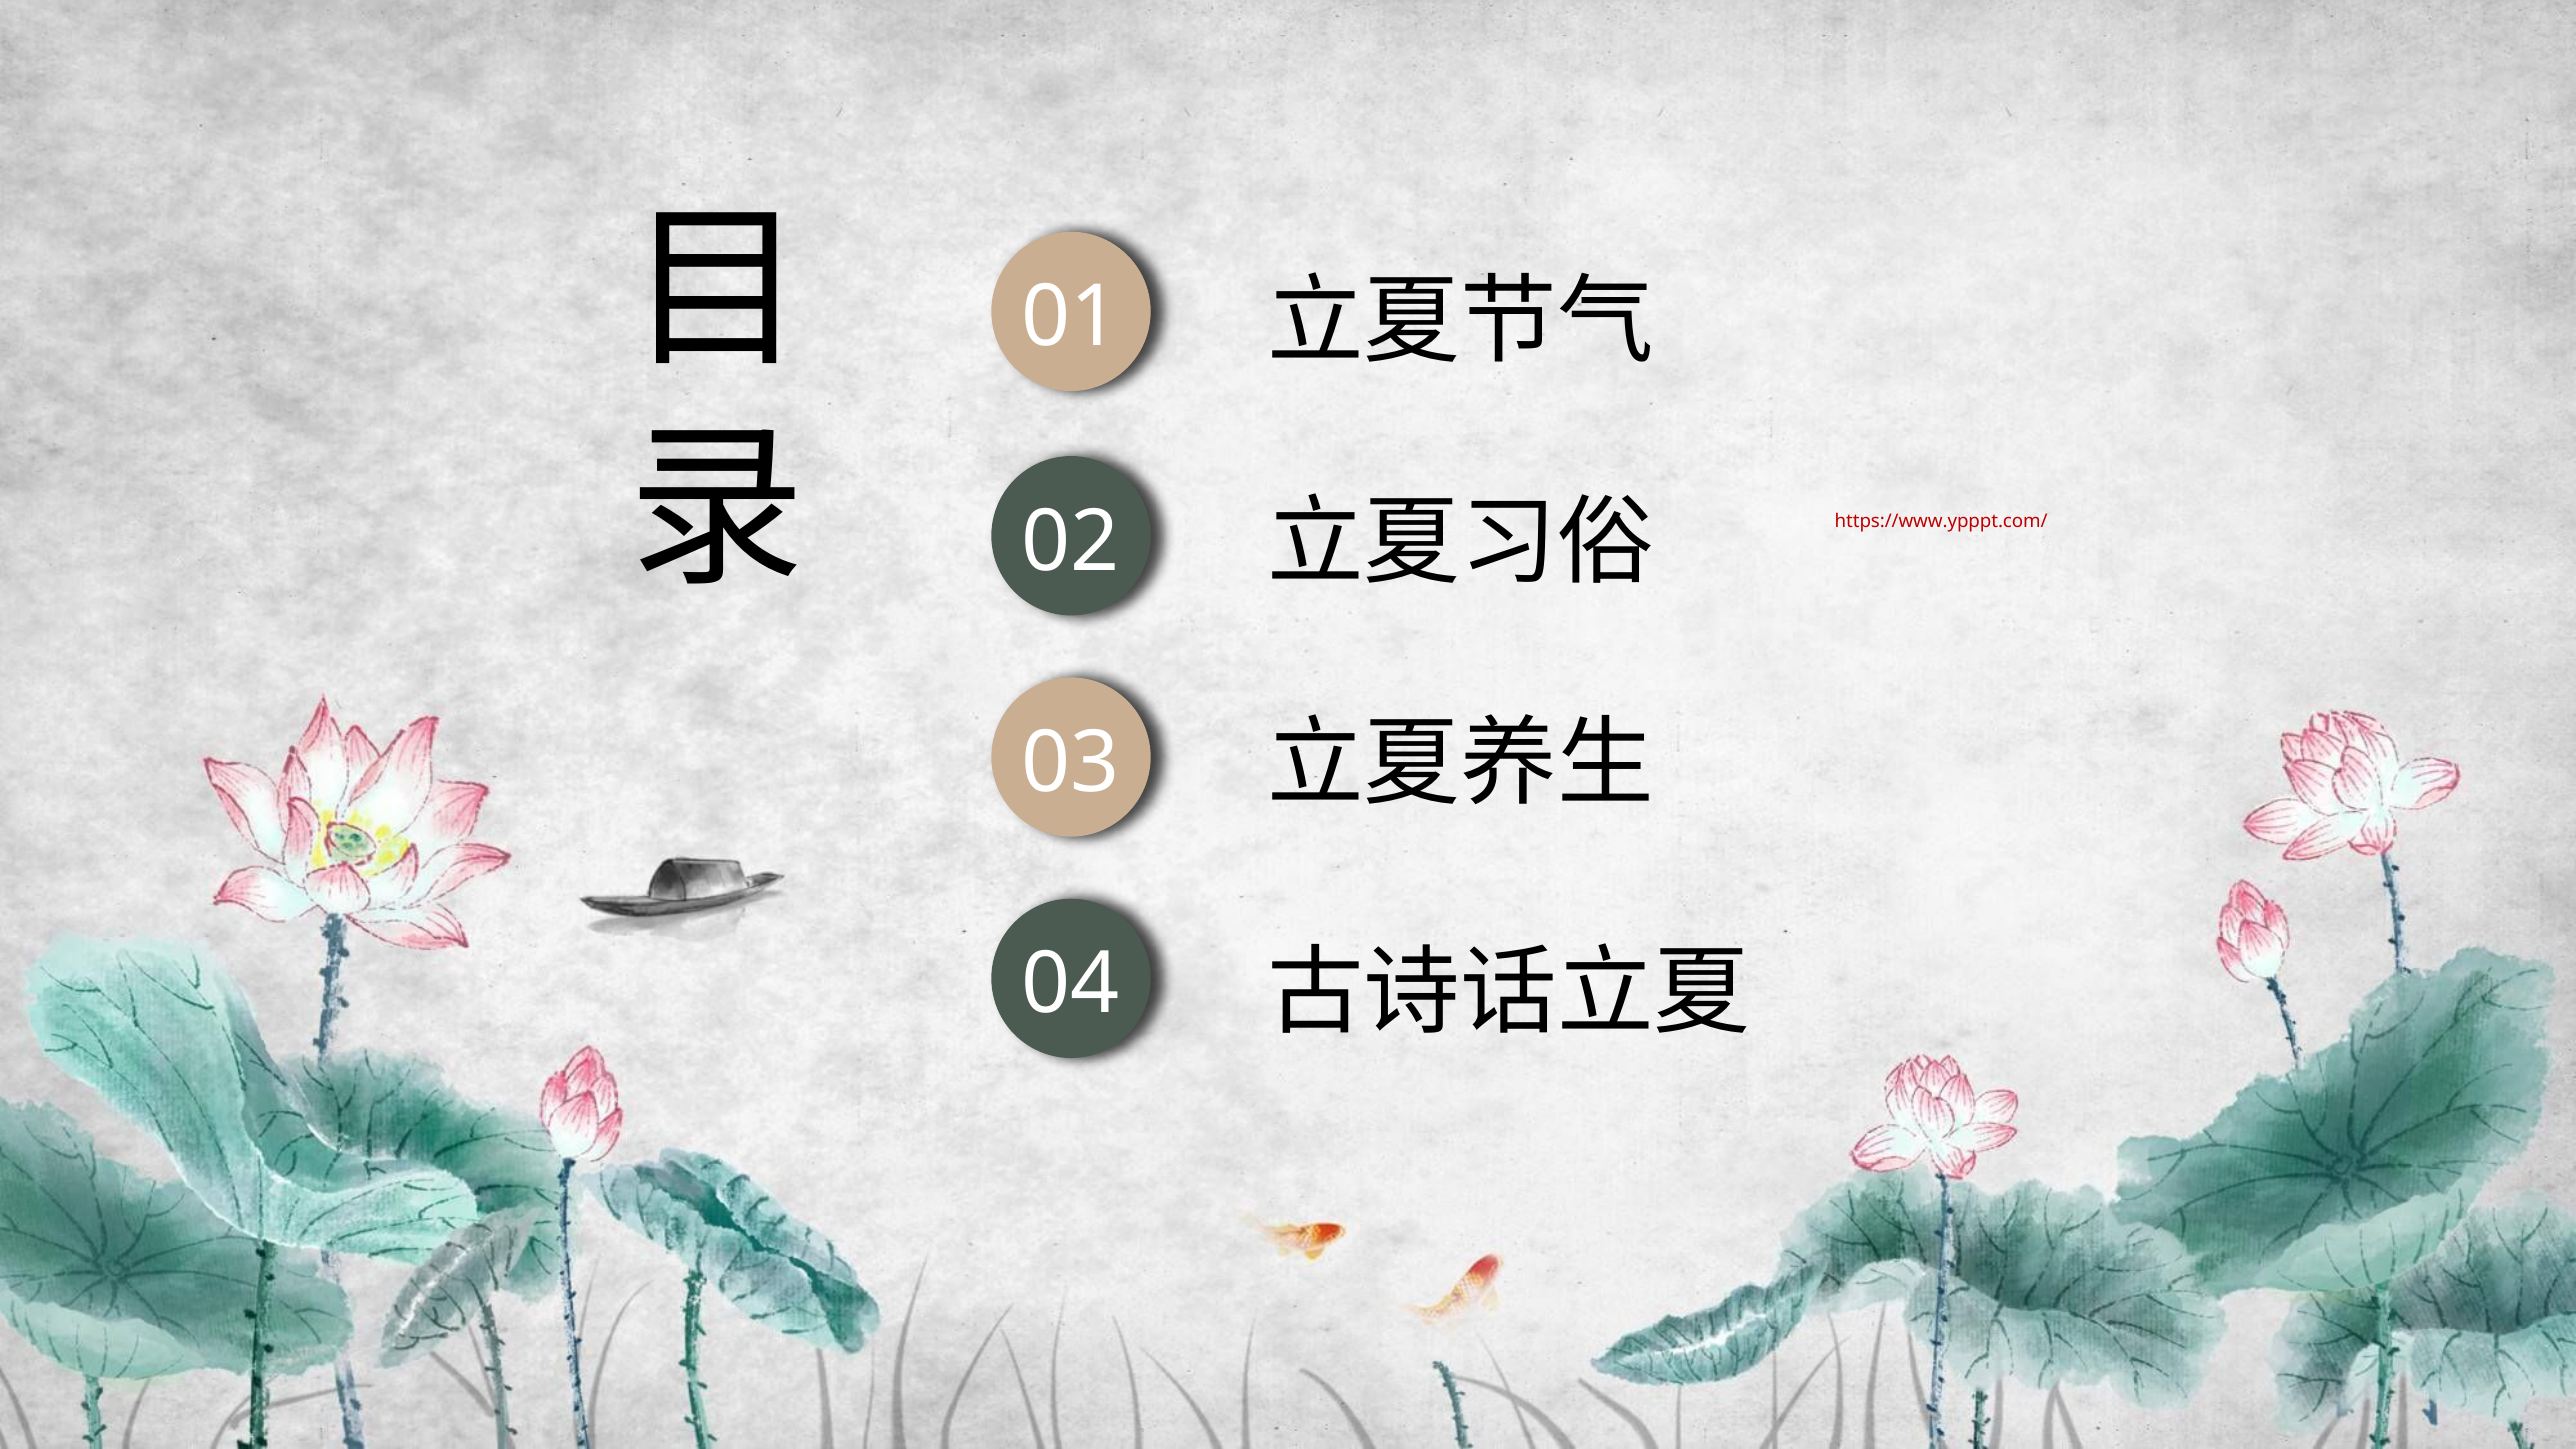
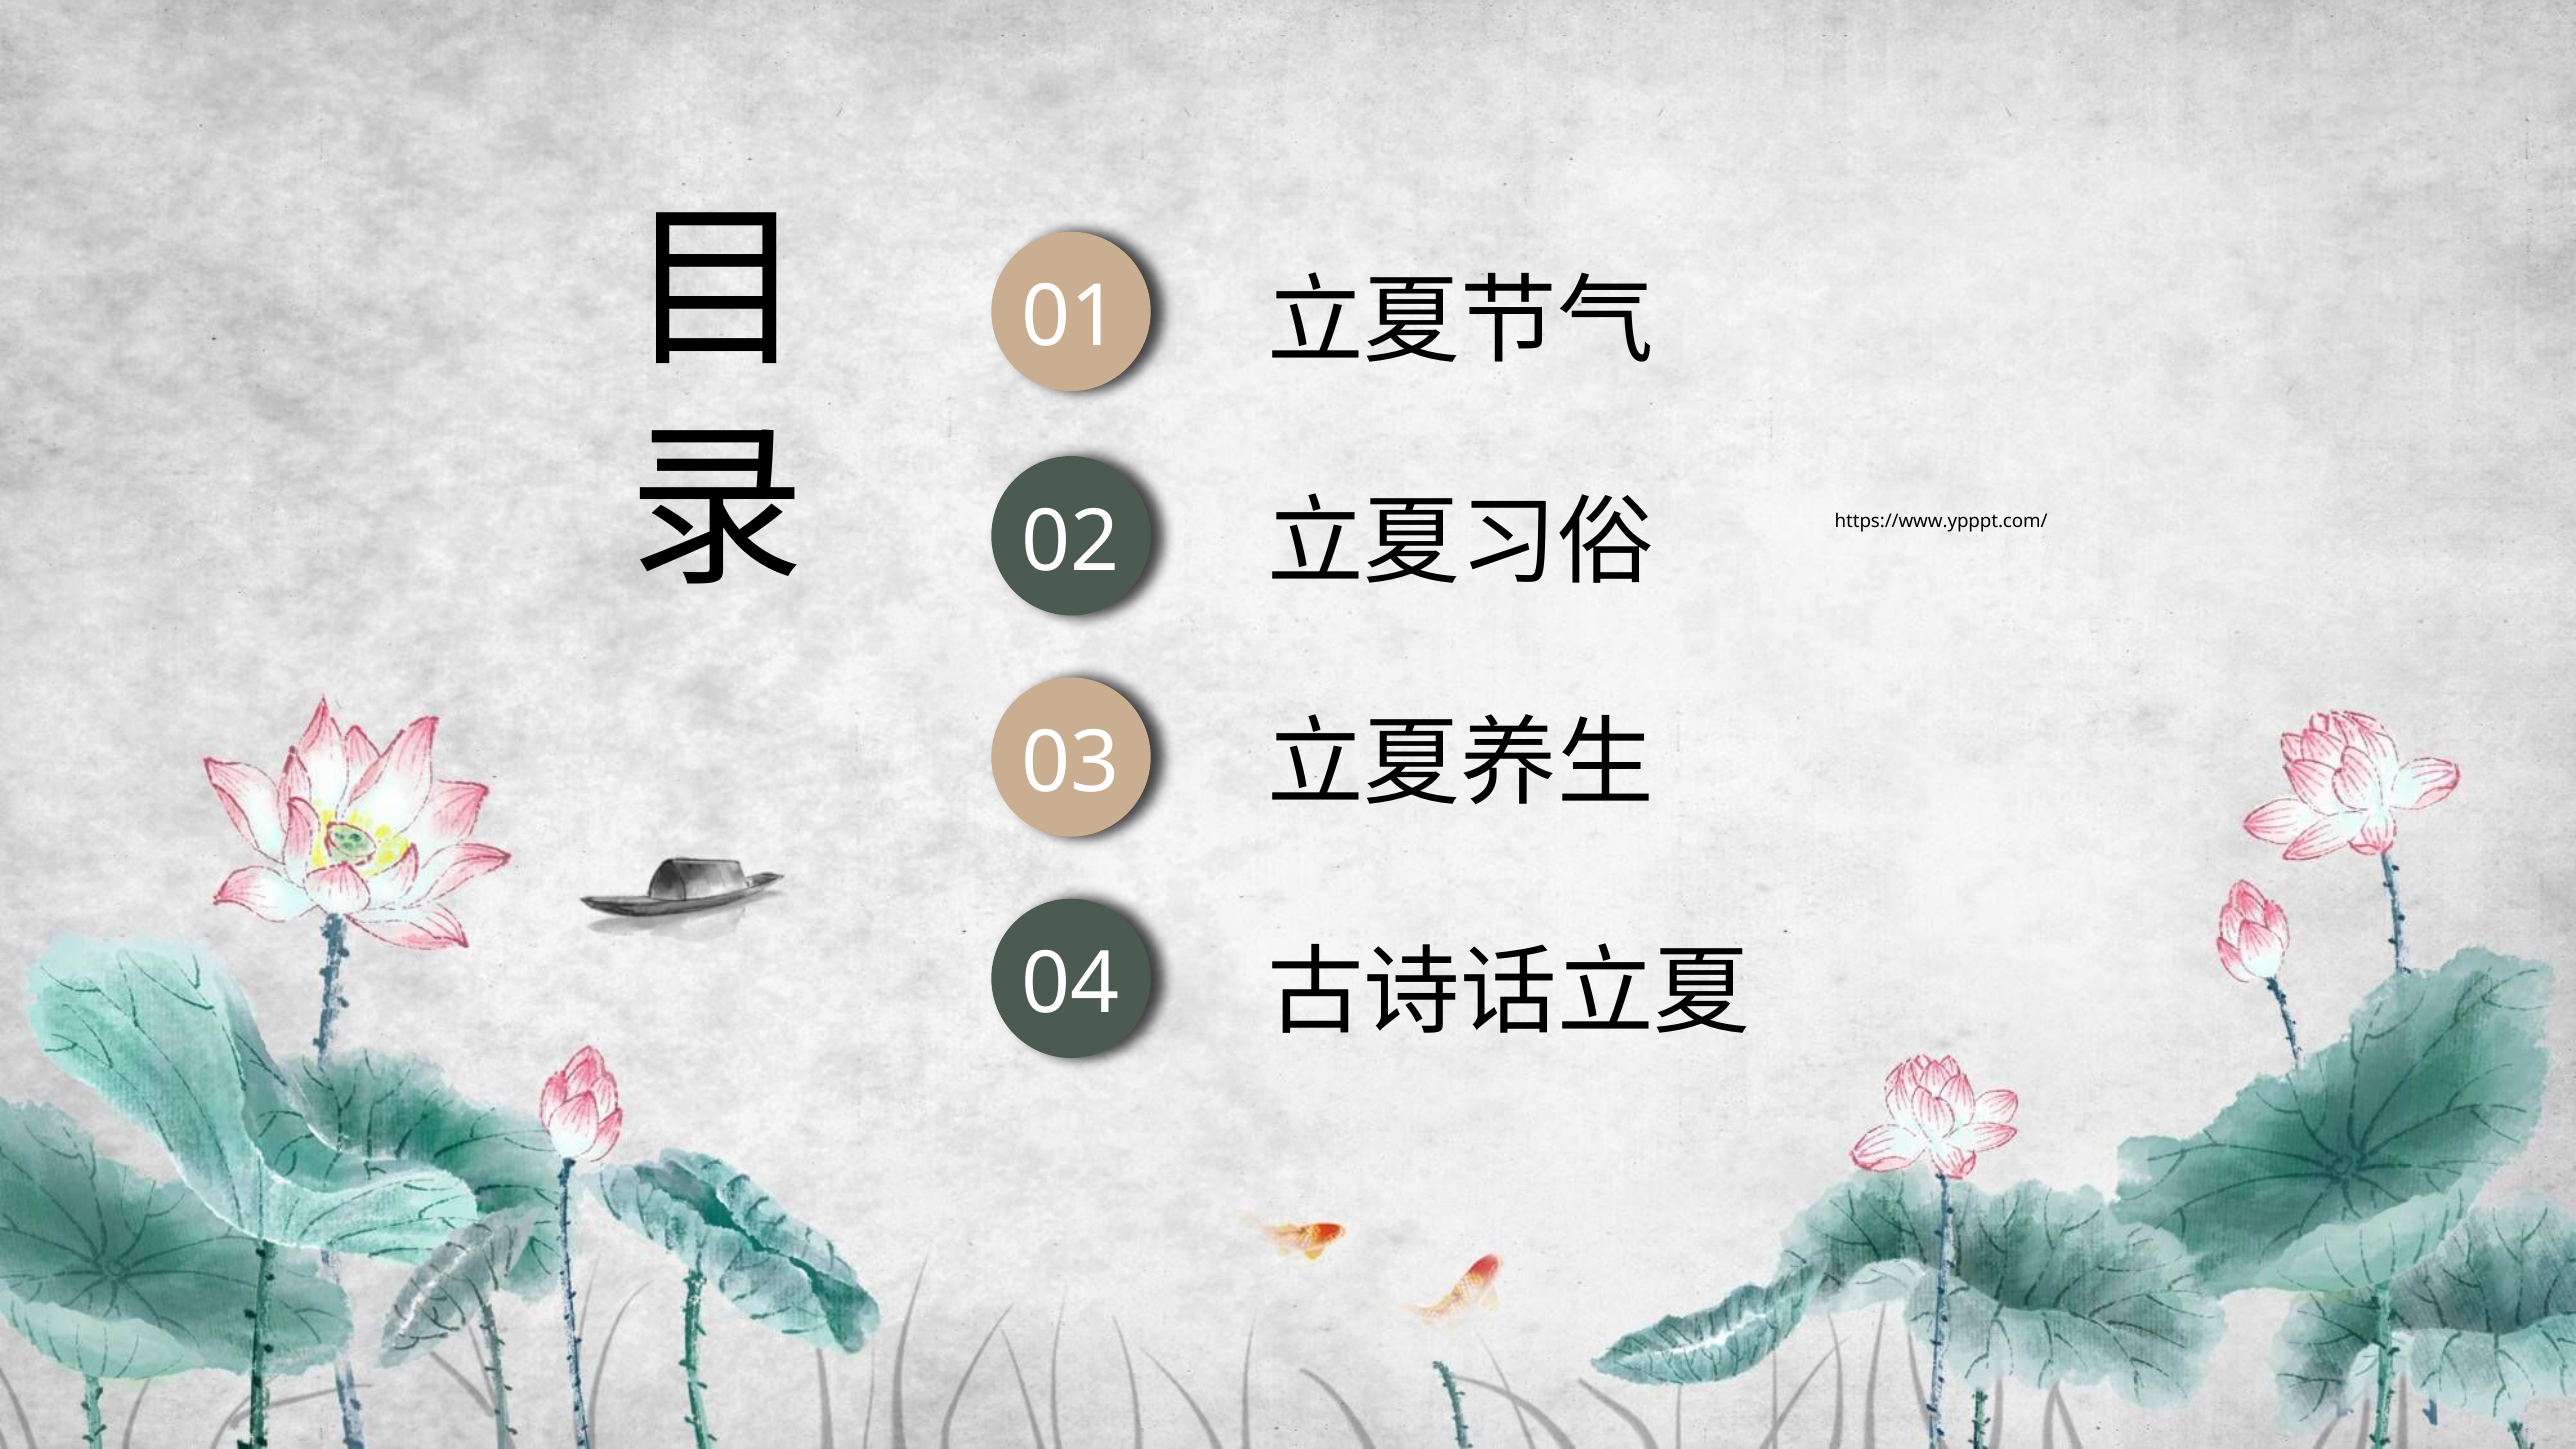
https://www.ypppt.com/ colour: red -> black (1941, 521)
